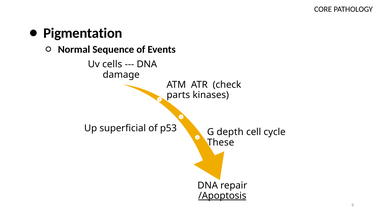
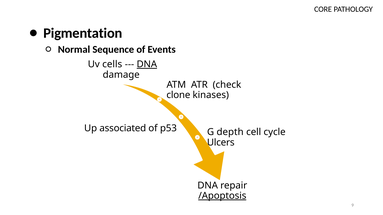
DNA underline: none -> present (147, 64)
parts: parts -> clone (178, 95)
superficial: superficial -> associated (123, 128)
These: These -> Ulcers (221, 143)
